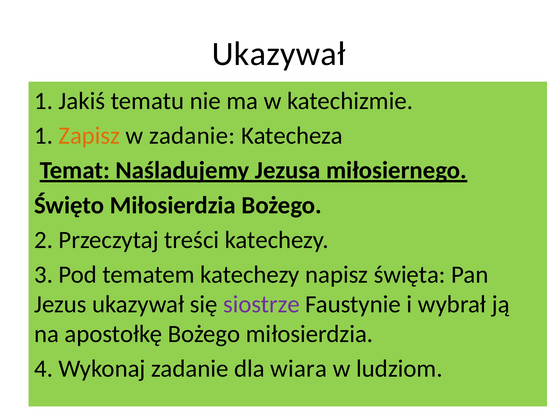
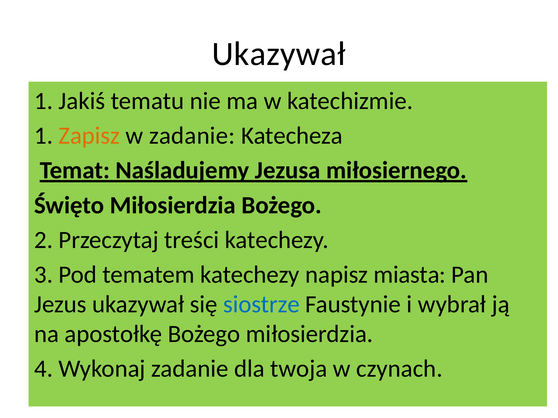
święta: święta -> miasta (410, 275)
siostrze colour: purple -> blue (261, 305)
wiara: wiara -> twoja (299, 369)
ludziom: ludziom -> czynach (399, 369)
